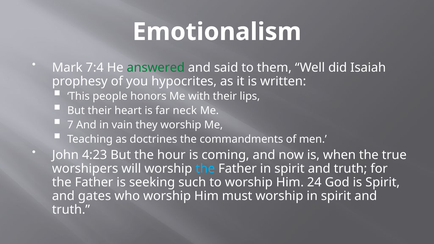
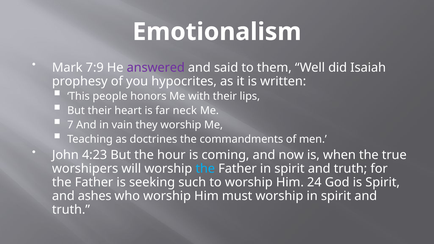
7:4: 7:4 -> 7:9 (95, 68)
answered colour: green -> purple (156, 68)
gates: gates -> ashes (95, 196)
